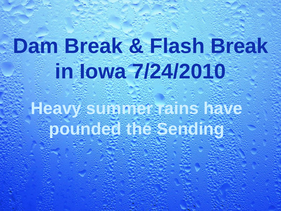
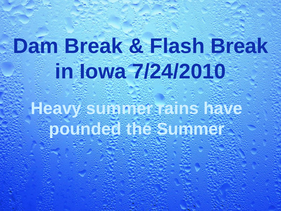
the Sending: Sending -> Summer (191, 129)
